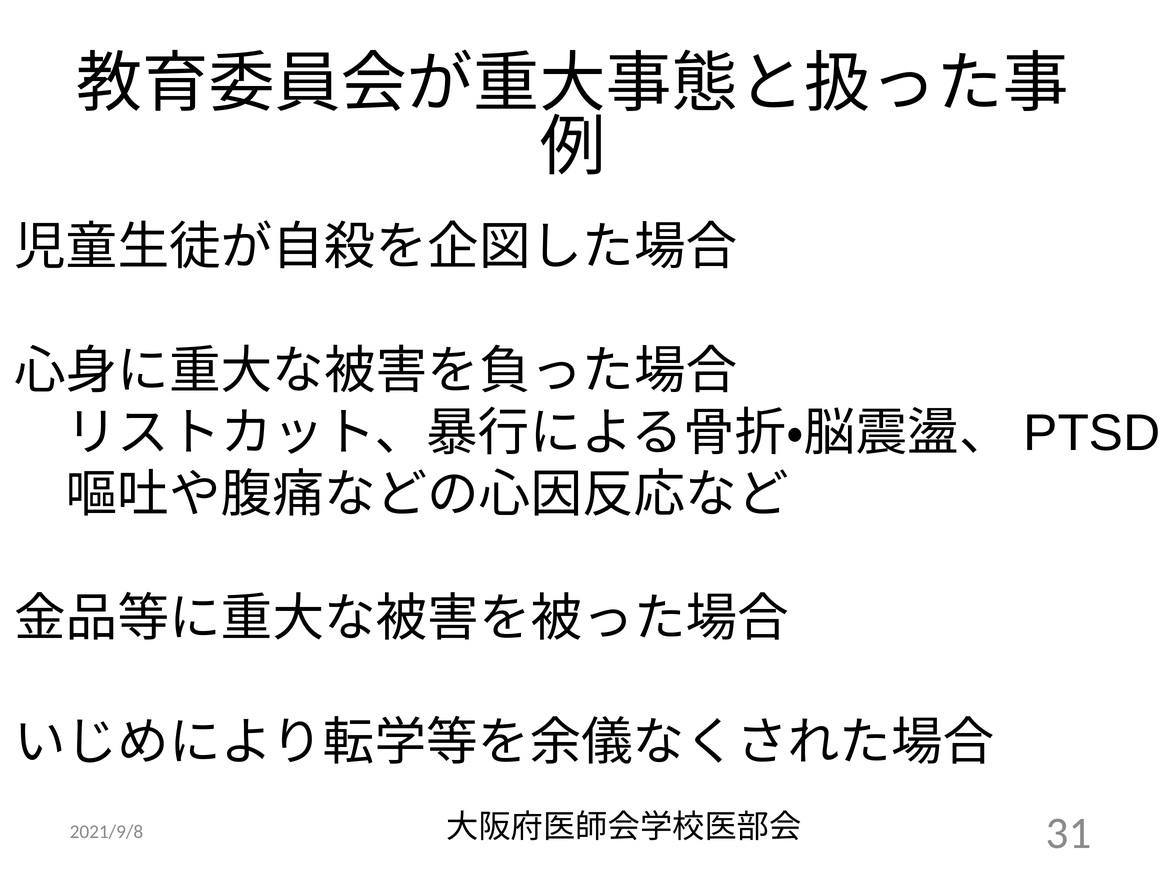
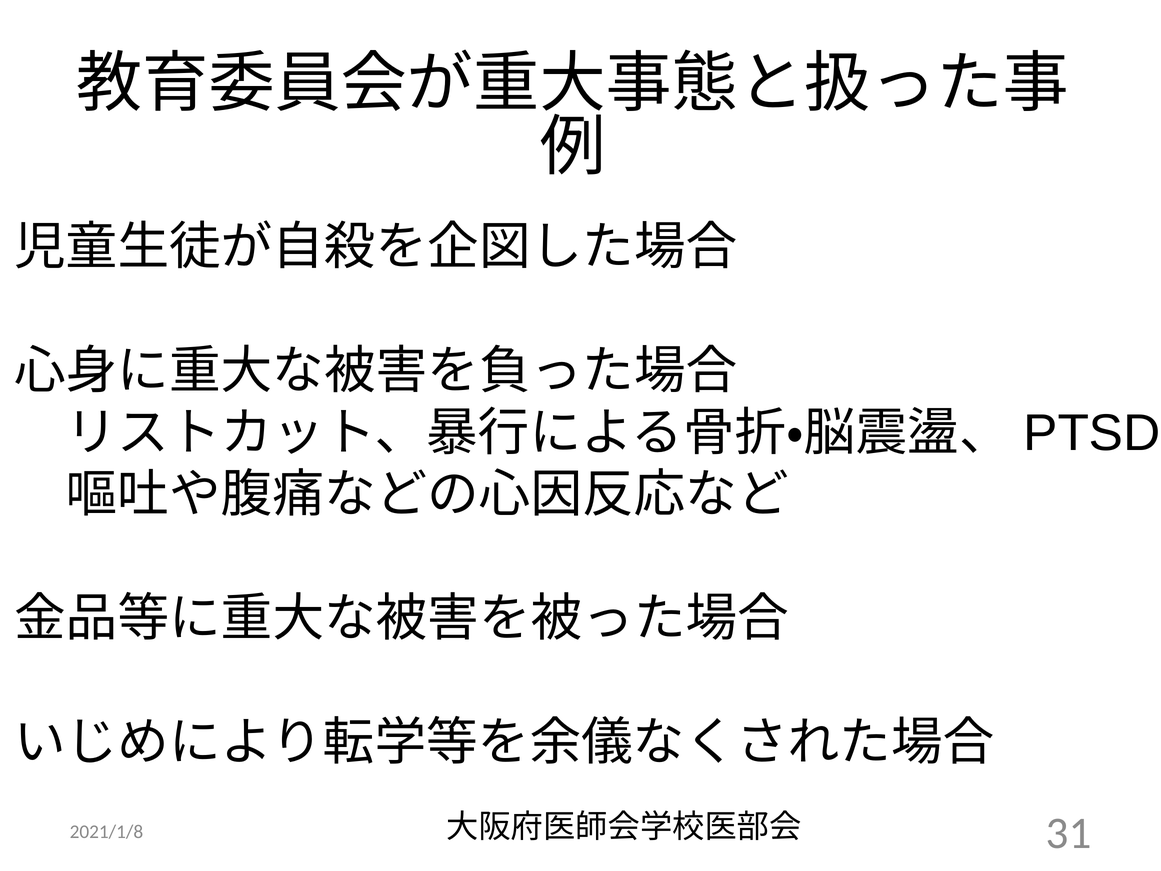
2021/9/8: 2021/9/8 -> 2021/1/8 (106, 832)
